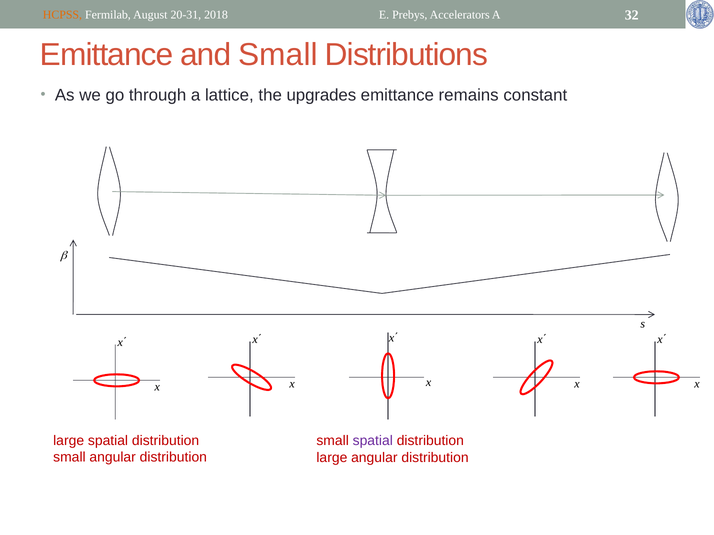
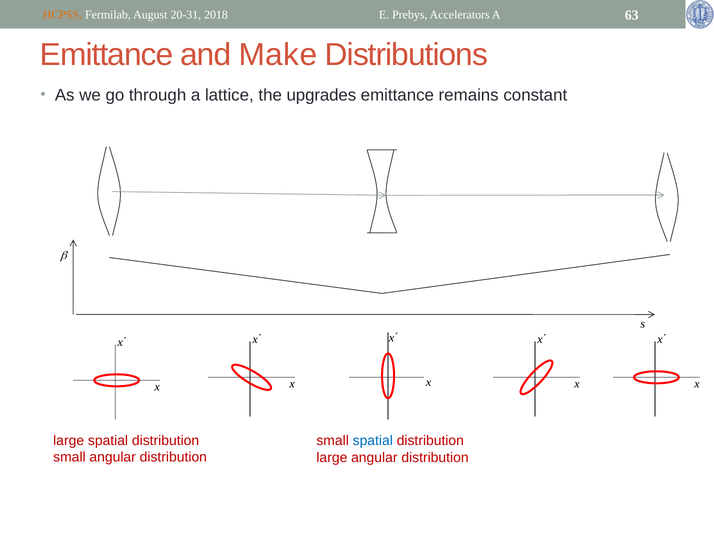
32: 32 -> 63 (632, 15)
and Small: Small -> Make (278, 55)
spatial colour: purple -> blue (373, 441)
